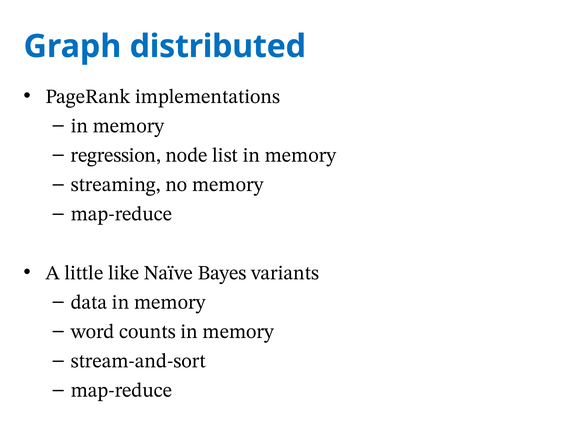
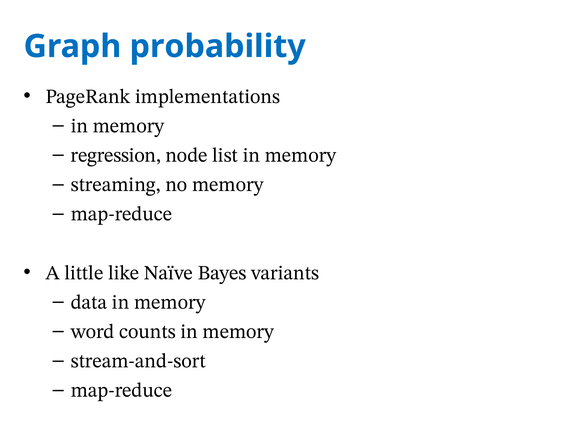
distributed: distributed -> probability (218, 46)
